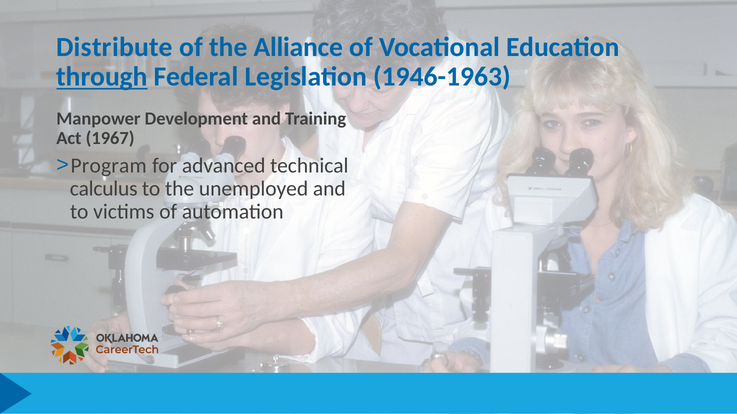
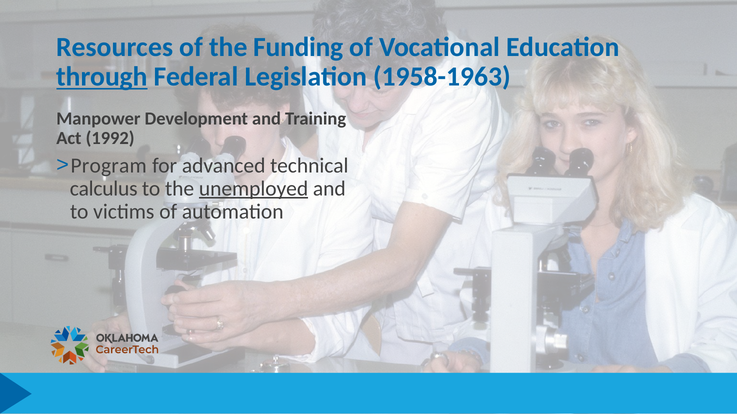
Distribute: Distribute -> Resources (115, 47)
Alliance: Alliance -> Funding (298, 47)
1946-1963: 1946-1963 -> 1958-1963 (442, 77)
1967: 1967 -> 1992 (110, 139)
unemployed underline: none -> present (254, 189)
